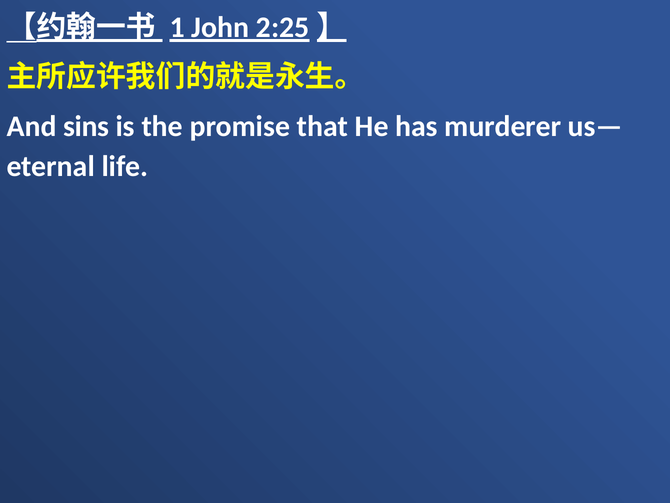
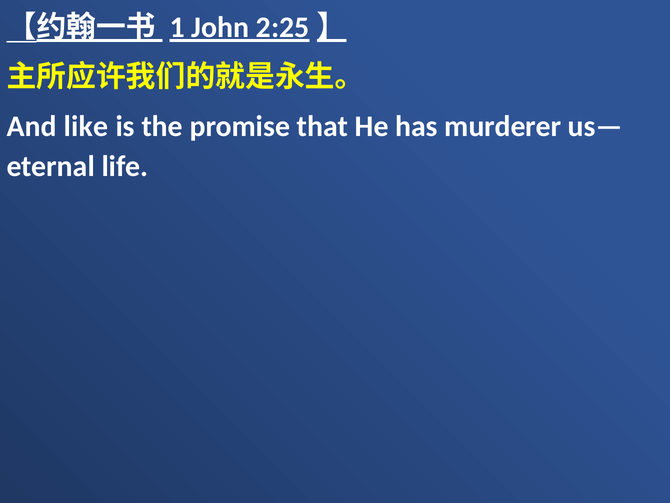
sins: sins -> like (86, 126)
